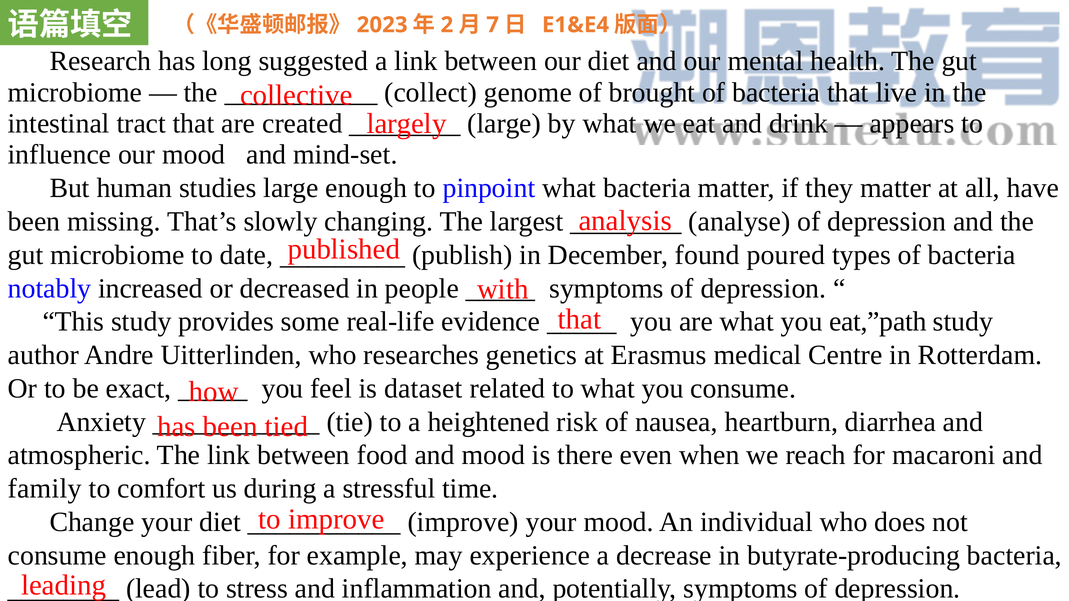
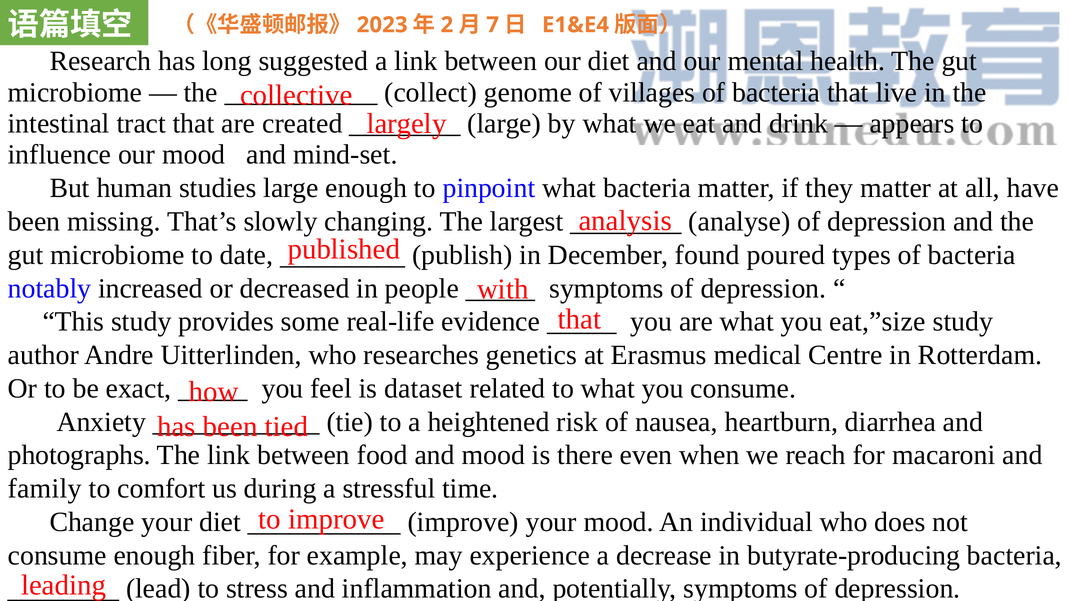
brought: brought -> villages (652, 93)
eat,”path: eat,”path -> eat,”size (878, 322)
atmospheric: atmospheric -> photographs (79, 455)
